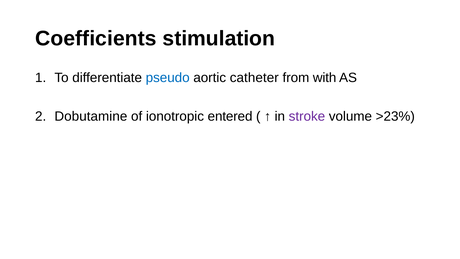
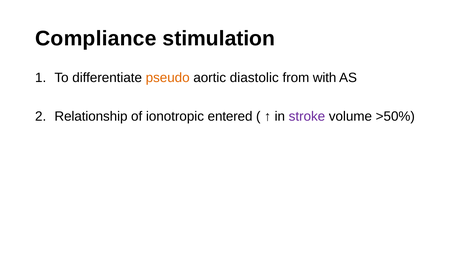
Coefficients: Coefficients -> Compliance (96, 39)
pseudo colour: blue -> orange (168, 78)
catheter: catheter -> diastolic (254, 78)
Dobutamine: Dobutamine -> Relationship (91, 116)
>23%: >23% -> >50% (395, 116)
